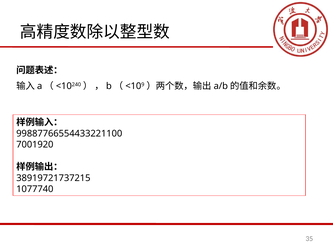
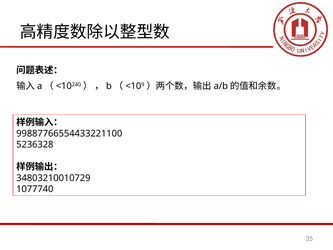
7001920: 7001920 -> 5236328 (35, 145)
38919721737215: 38919721737215 -> 34803210010729 (53, 178)
